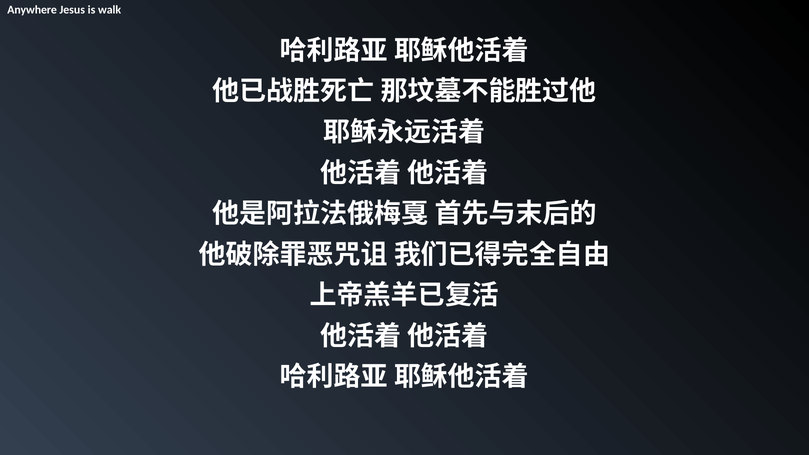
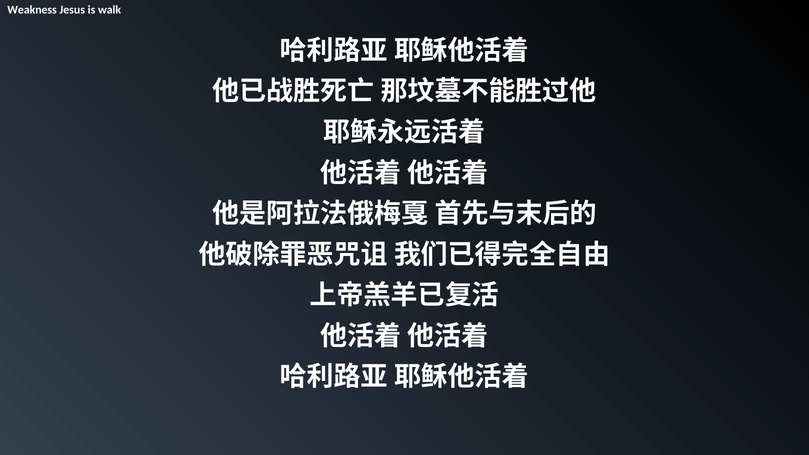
Anywhere: Anywhere -> Weakness (32, 10)
